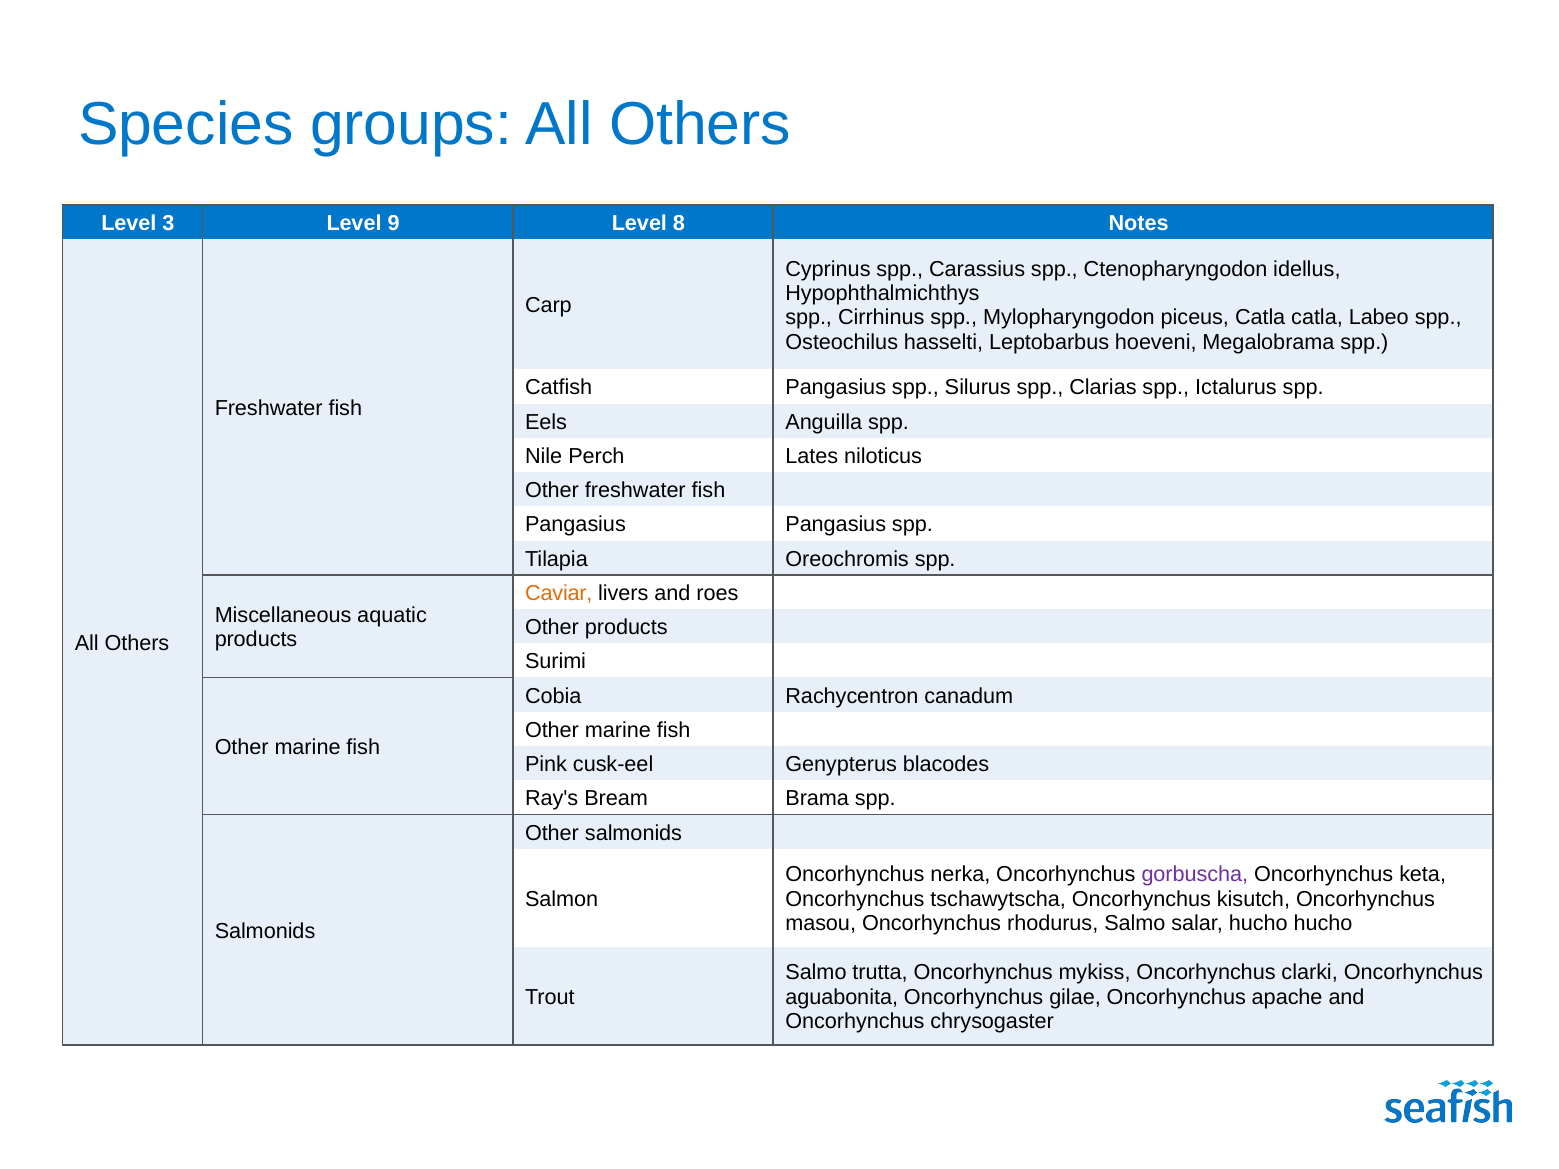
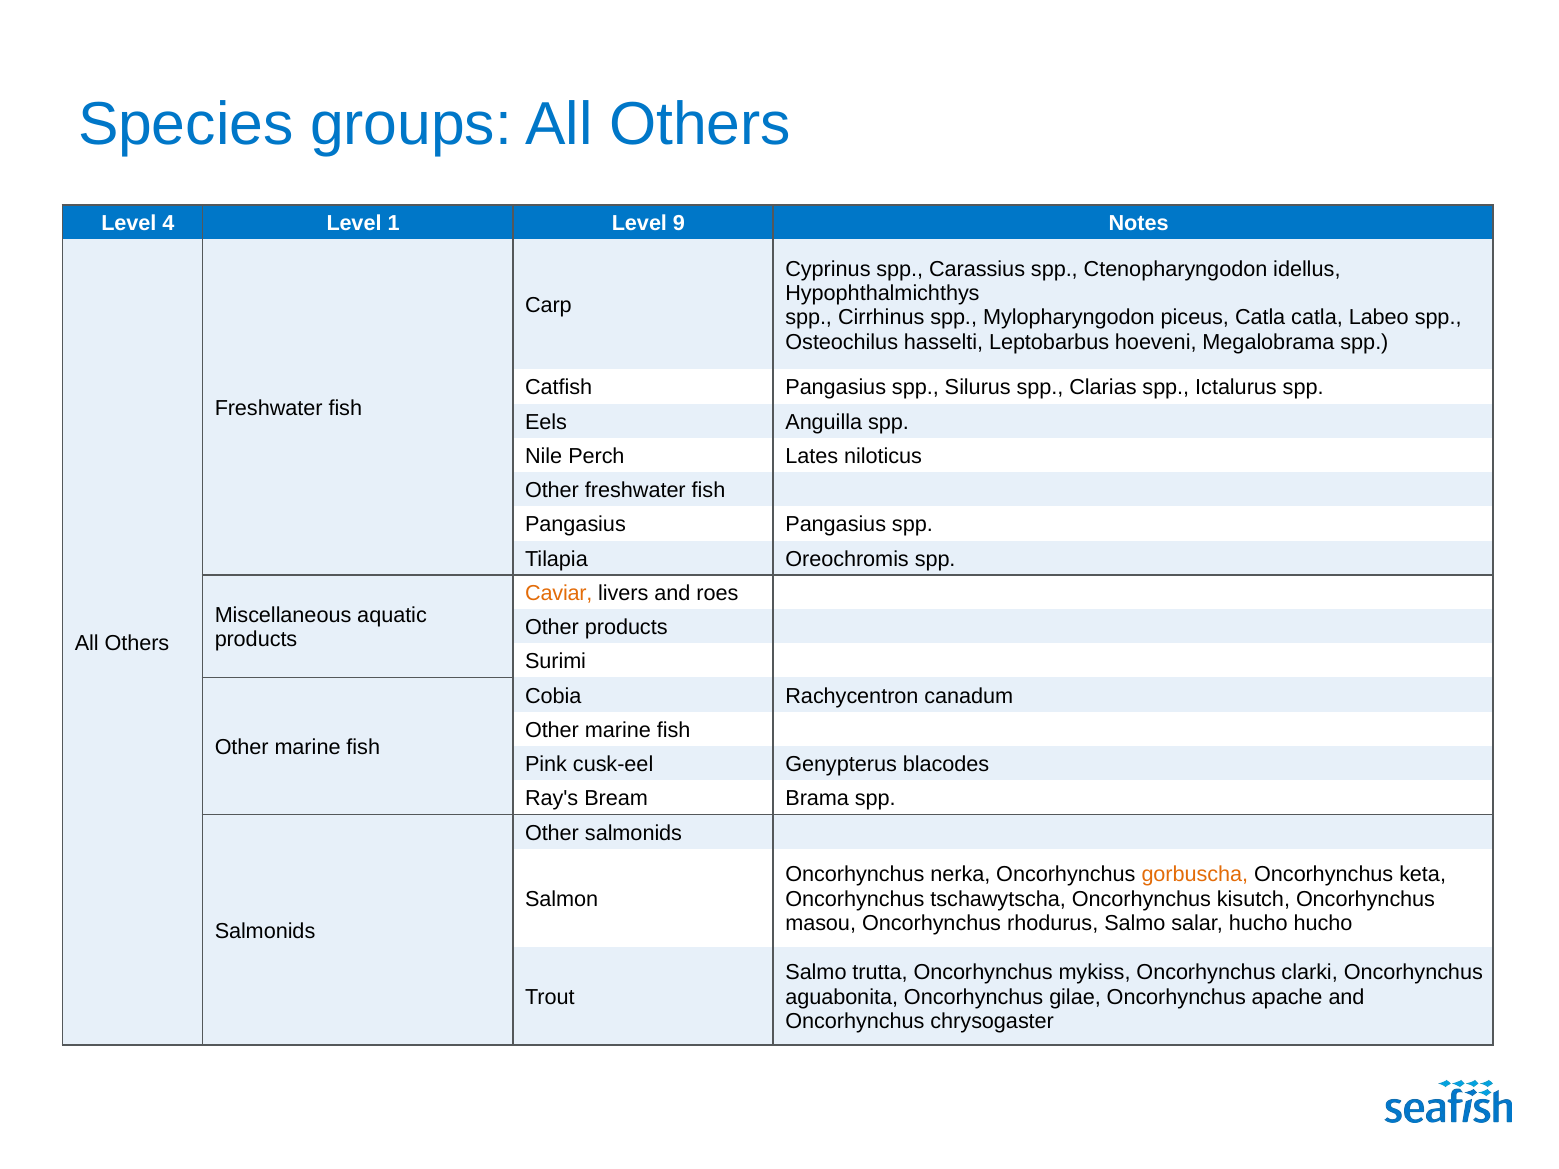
3: 3 -> 4 (168, 224)
9: 9 -> 1 (394, 224)
8: 8 -> 9 (679, 224)
gorbuscha colour: purple -> orange (1195, 875)
